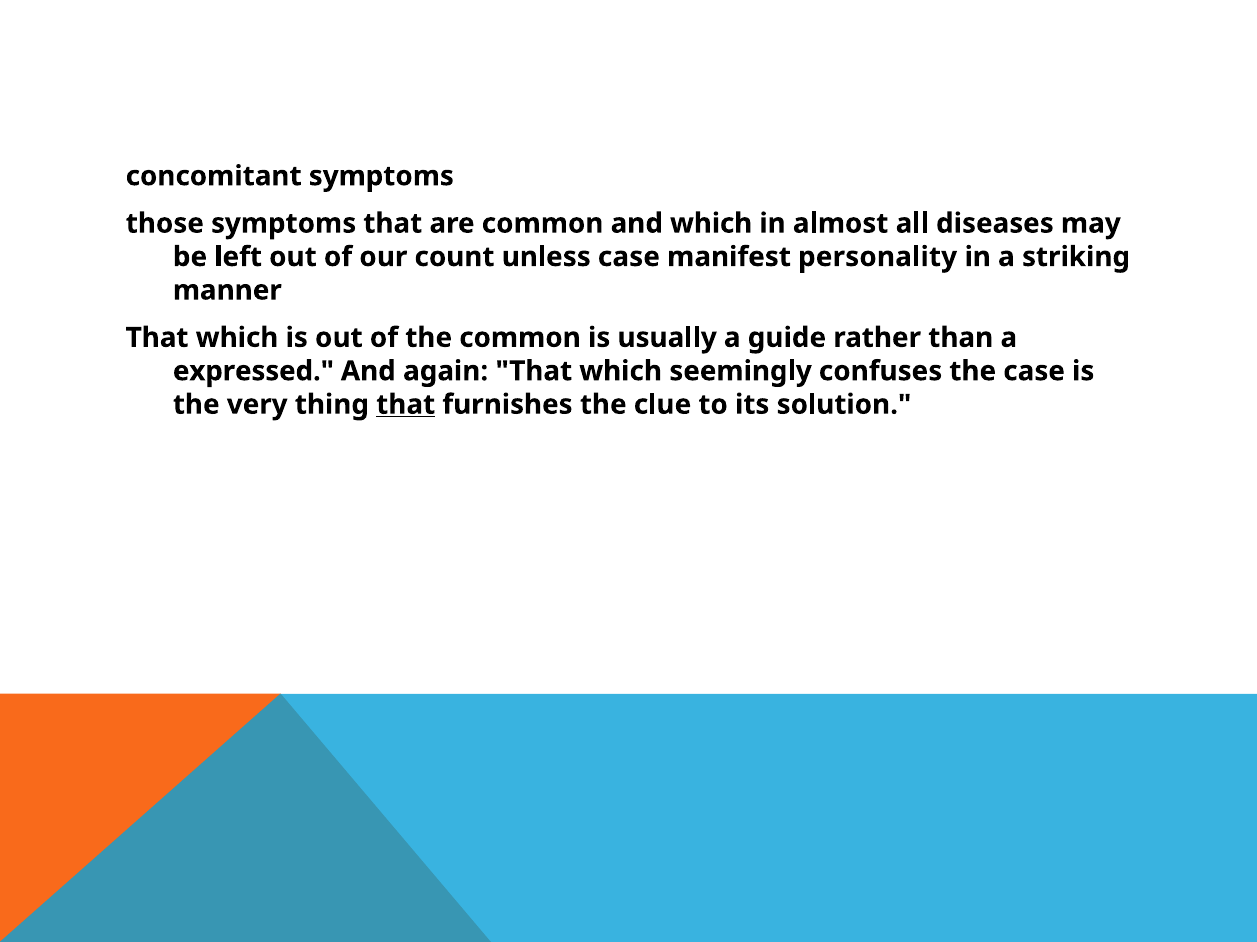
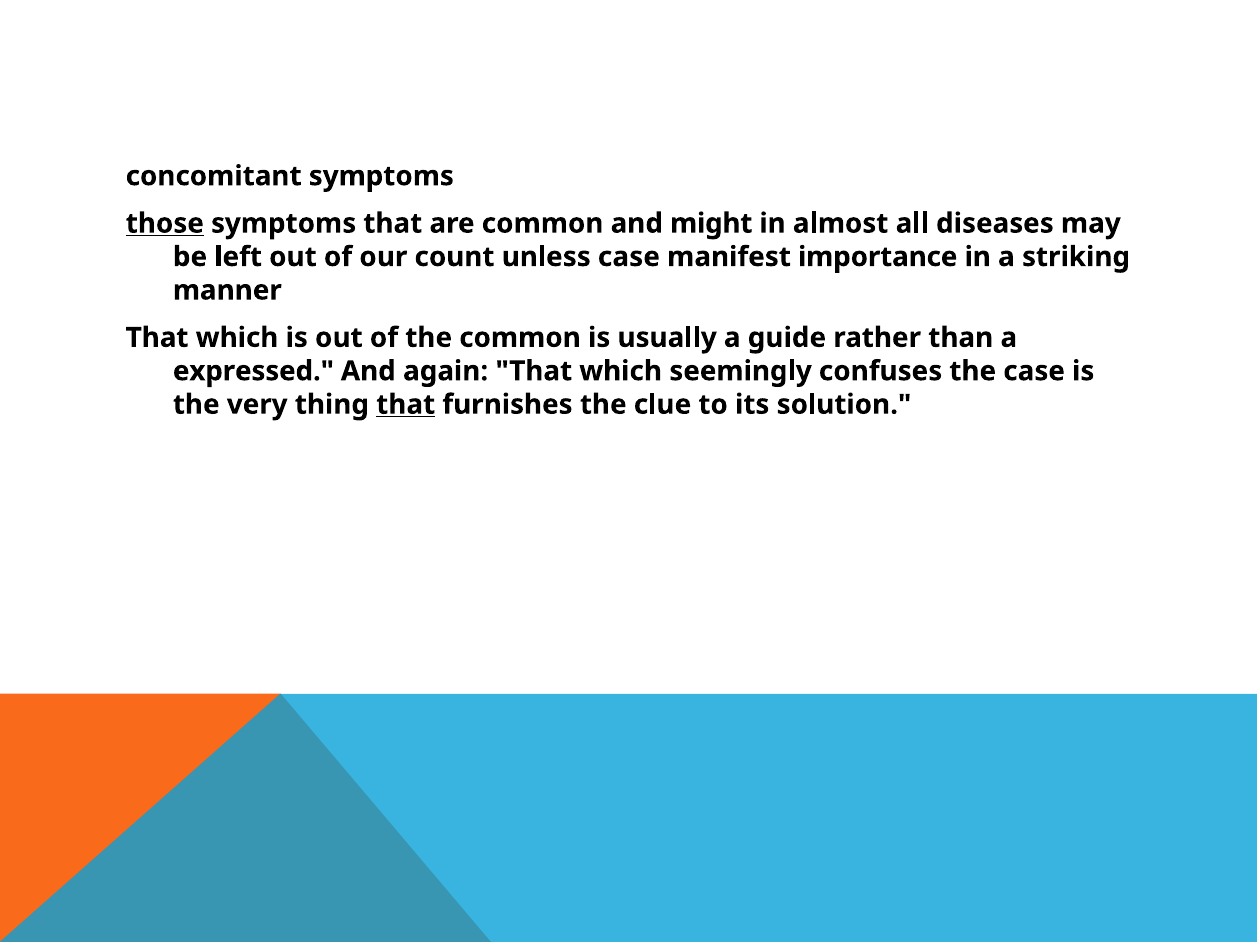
those underline: none -> present (165, 224)
and which: which -> might (711, 224)
personality: personality -> importance (878, 257)
